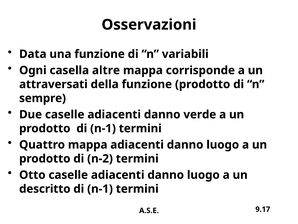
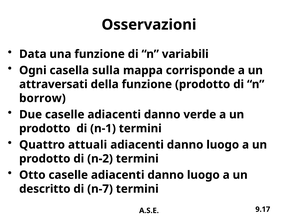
altre: altre -> sulla (106, 70)
sempre: sempre -> borrow (42, 98)
Quattro mappa: mappa -> attuali (88, 144)
n-1: n-1 -> n-7 (100, 188)
